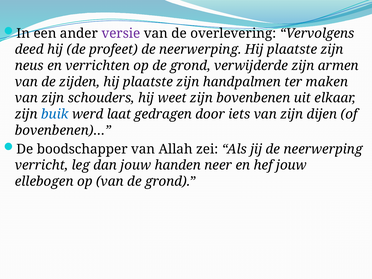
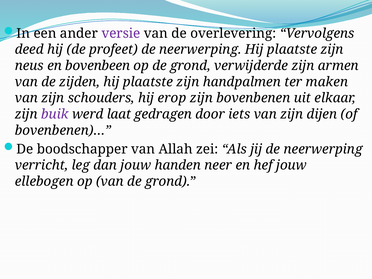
verrichten: verrichten -> bovenbeen (98, 66)
weet: weet -> erop (172, 98)
buik colour: blue -> purple (55, 114)
